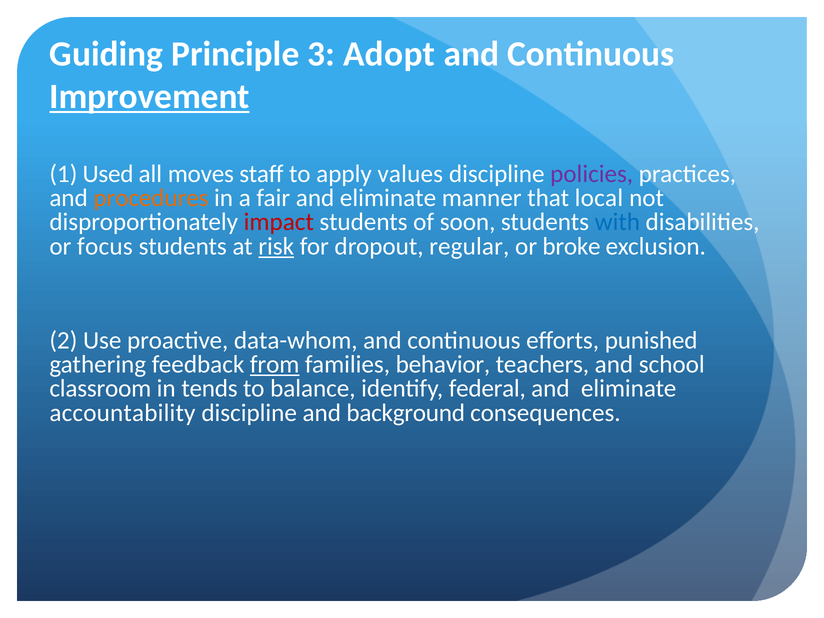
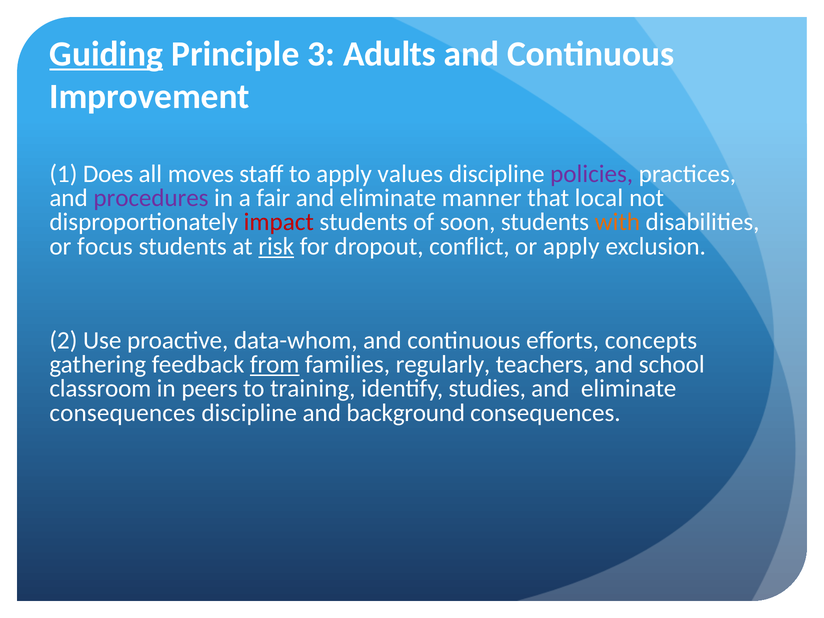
Guiding underline: none -> present (106, 54)
Adopt: Adopt -> Adults (389, 54)
Improvement underline: present -> none (150, 97)
Used: Used -> Does (108, 174)
procedures colour: orange -> purple (151, 198)
with colour: blue -> orange (617, 222)
regular: regular -> conflict (469, 246)
or broke: broke -> apply (571, 246)
punished: punished -> concepts (651, 340)
behavior: behavior -> regularly (443, 365)
tends: tends -> peers (210, 389)
balance: balance -> training (313, 389)
federal: federal -> studies (487, 389)
accountability: accountability -> consequences (122, 413)
